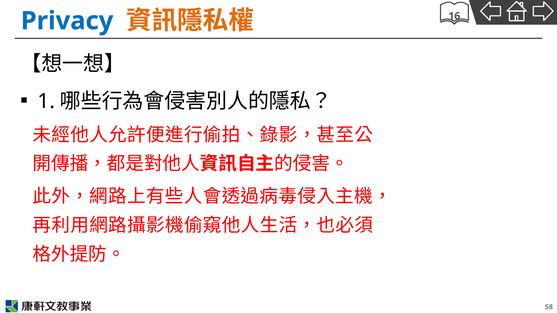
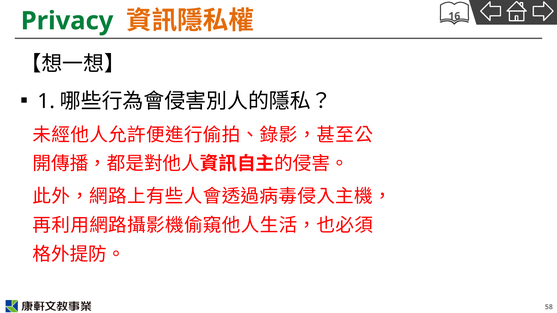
Privacy colour: blue -> green (67, 21)
